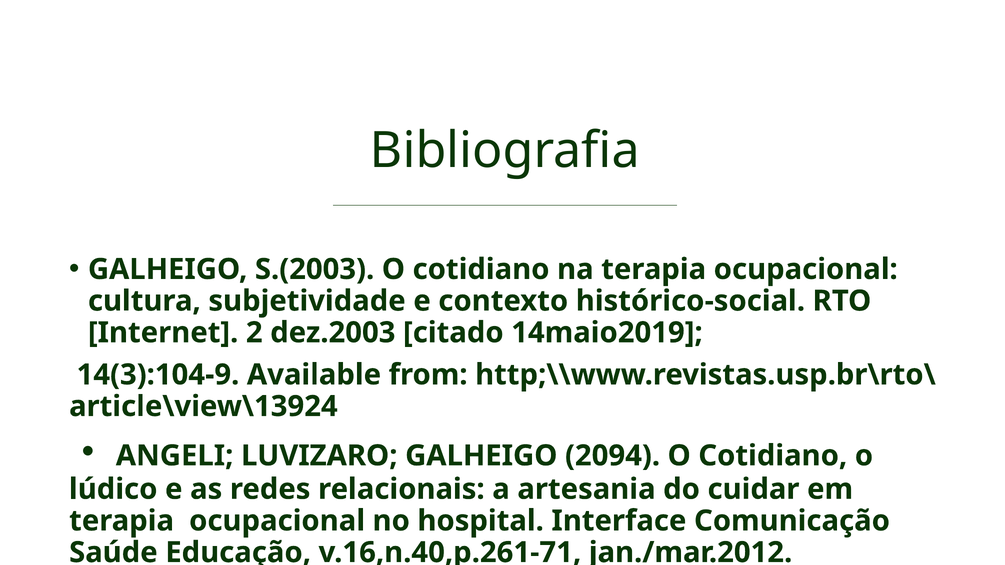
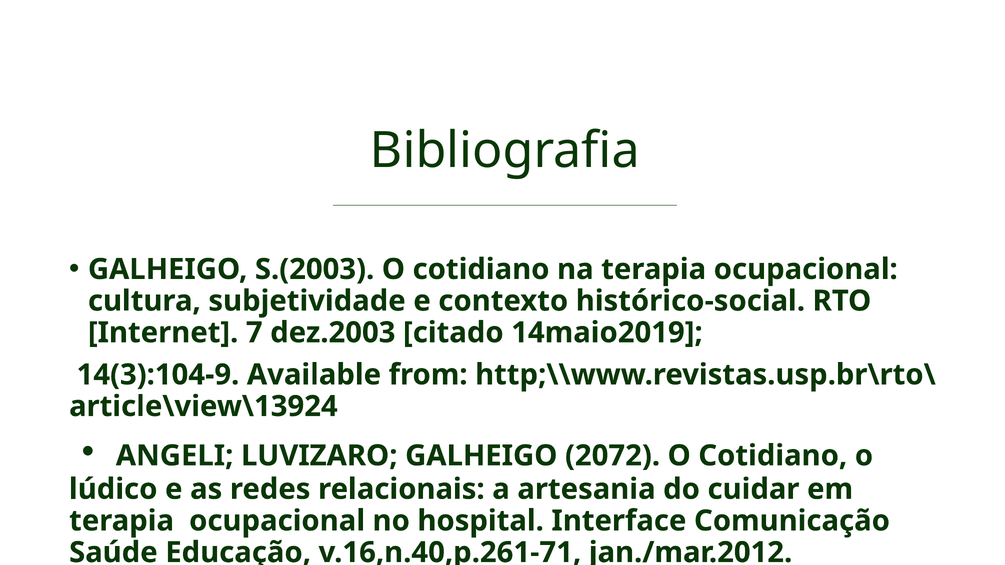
2: 2 -> 7 (254, 333)
2094: 2094 -> 2072 (613, 456)
